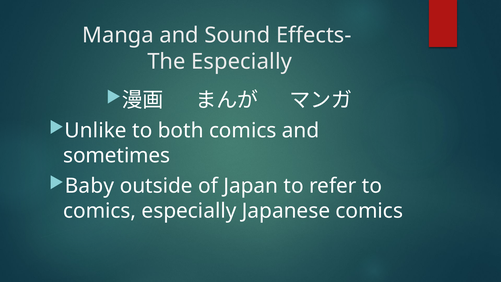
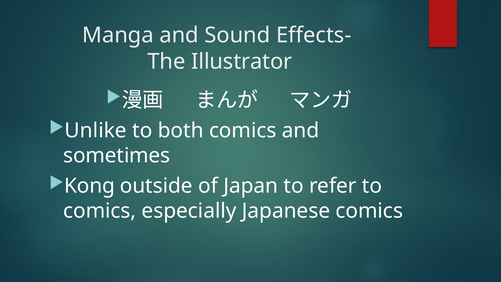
The Especially: Especially -> Illustrator (242, 61)
Baby: Baby -> Kong (90, 186)
